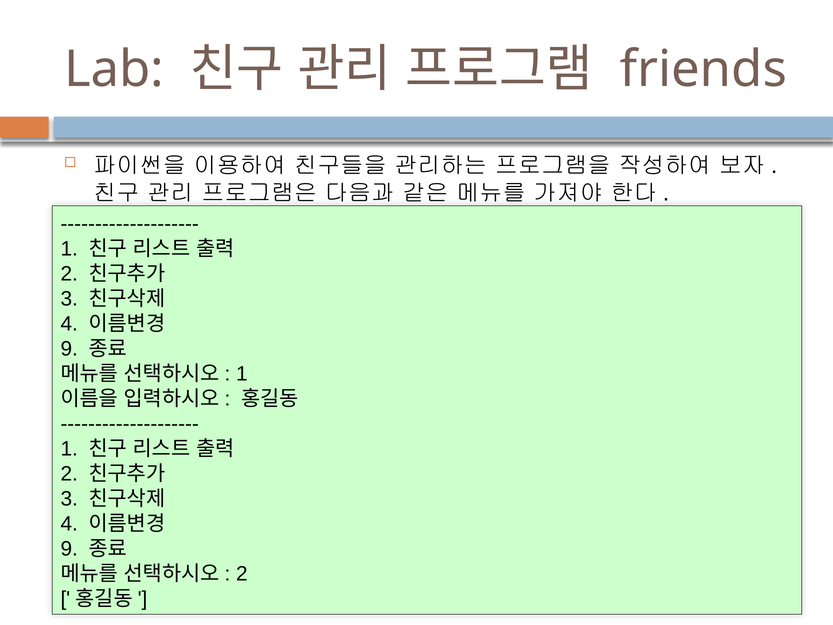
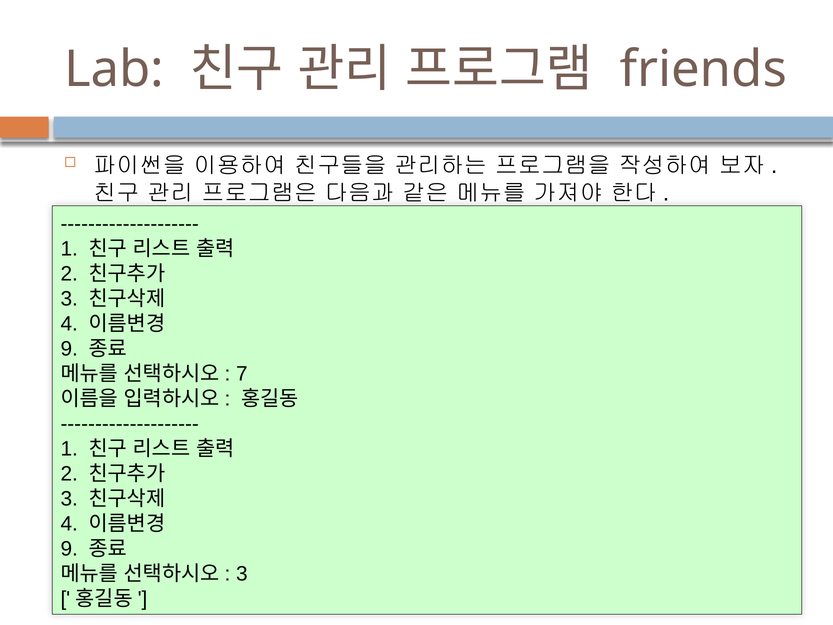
1: 1 -> 7 (242, 374)
2: 2 -> 3 (242, 574)
